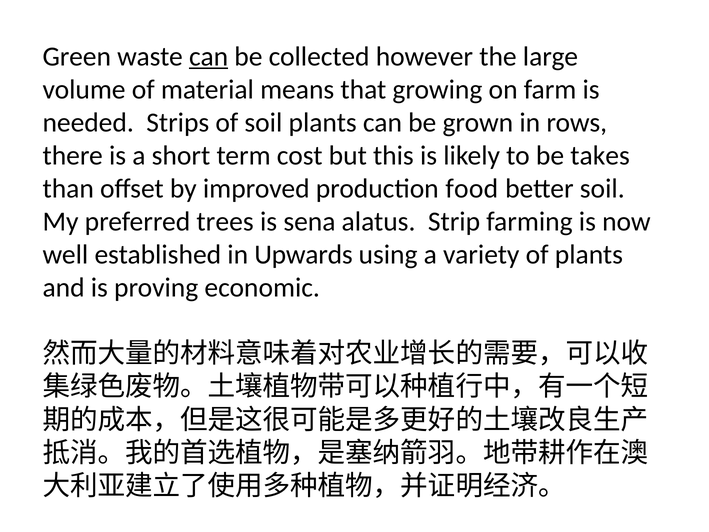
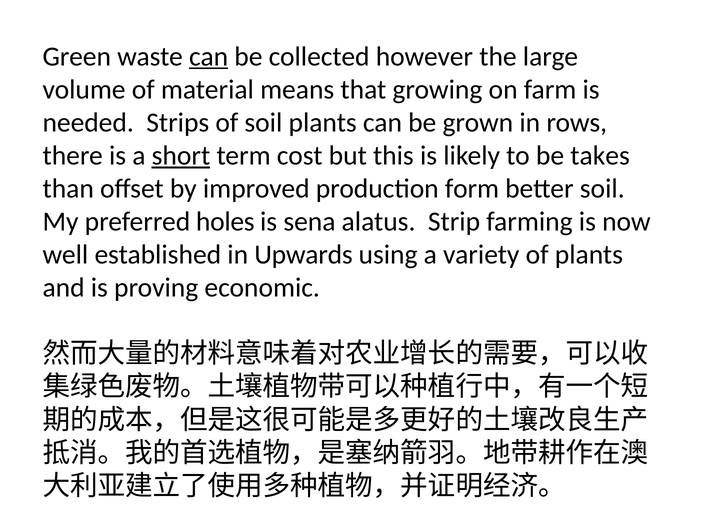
short underline: none -> present (181, 156)
food: food -> form (472, 189)
trees: trees -> holes (225, 222)
